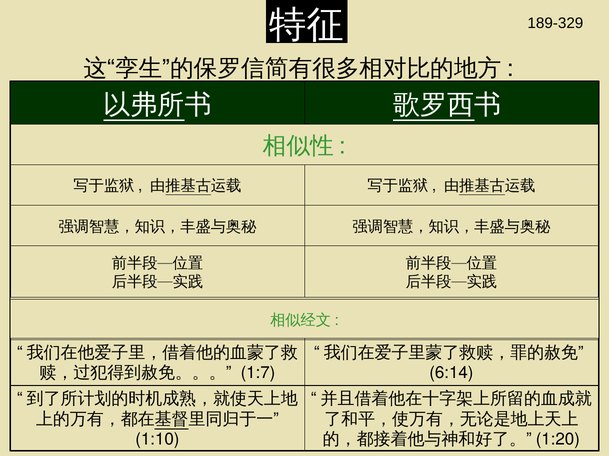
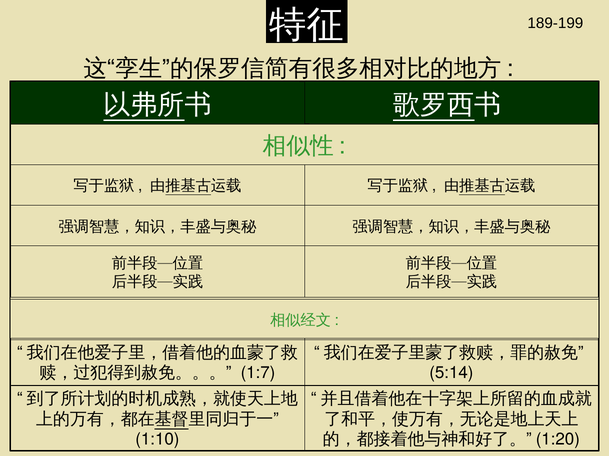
189-329: 189-329 -> 189-199 (555, 23)
6:14: 6:14 -> 5:14 (451, 374)
